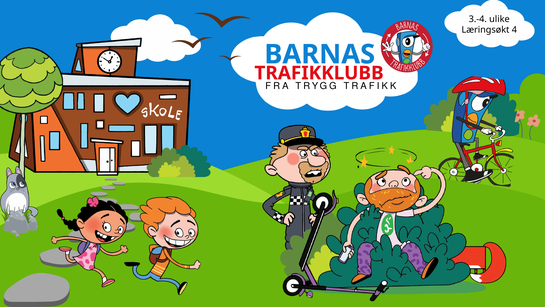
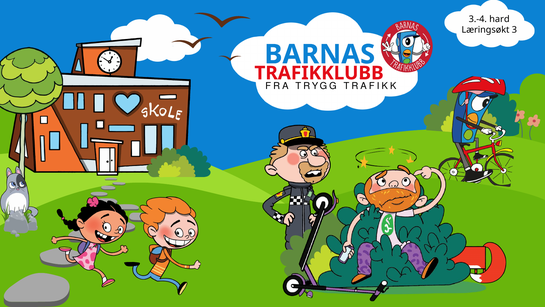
ulike: ulike -> hard (499, 19)
4: 4 -> 3 (514, 30)
